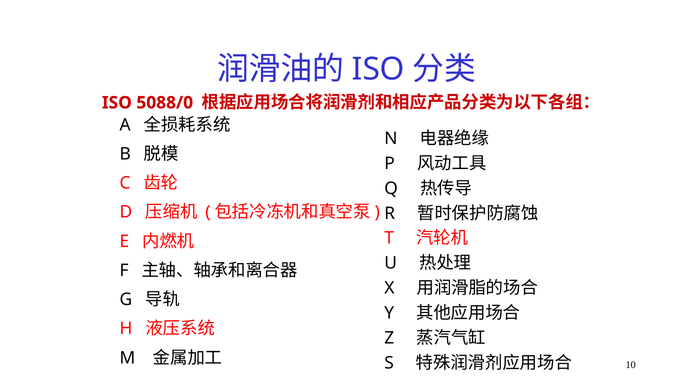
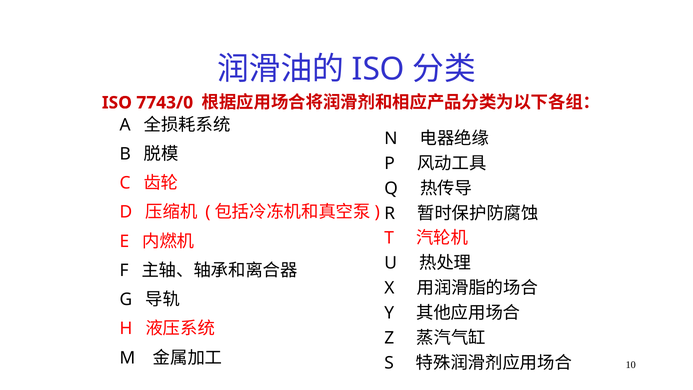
5088/0: 5088/0 -> 7743/0 (165, 103)
